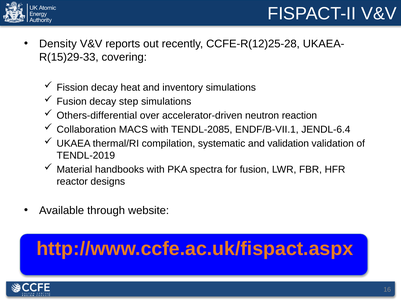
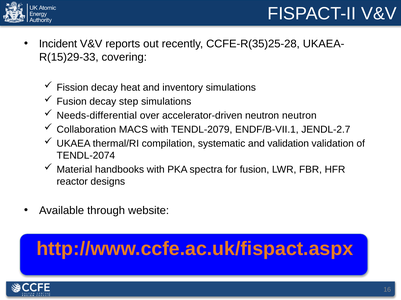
Density: Density -> Incident (58, 44)
CCFE-R(12)25-28: CCFE-R(12)25-28 -> CCFE-R(35)25-28 (253, 44)
Others-differential: Others-differential -> Needs-differential (97, 116)
neutron reaction: reaction -> neutron (299, 116)
TENDL-2085: TENDL-2085 -> TENDL-2079 (202, 130)
JENDL-6.4: JENDL-6.4 -> JENDL-2.7 (326, 130)
TENDL-2019: TENDL-2019 -> TENDL-2074 (86, 156)
